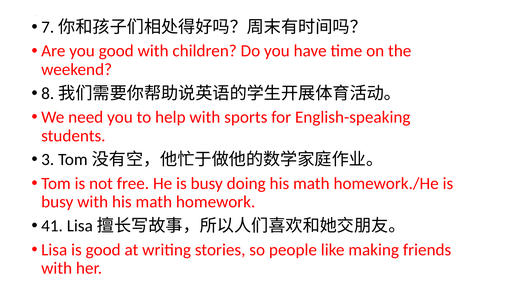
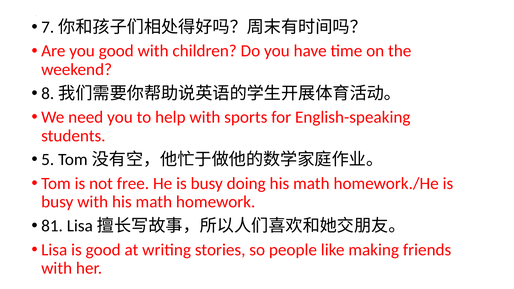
3: 3 -> 5 (48, 160)
41: 41 -> 81 (52, 226)
